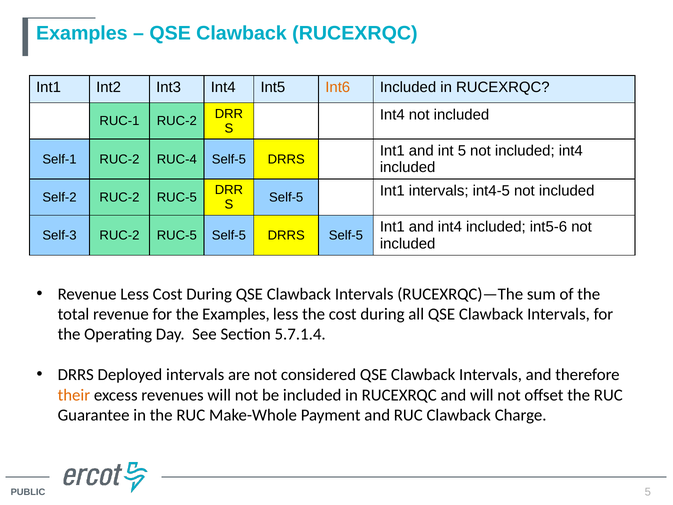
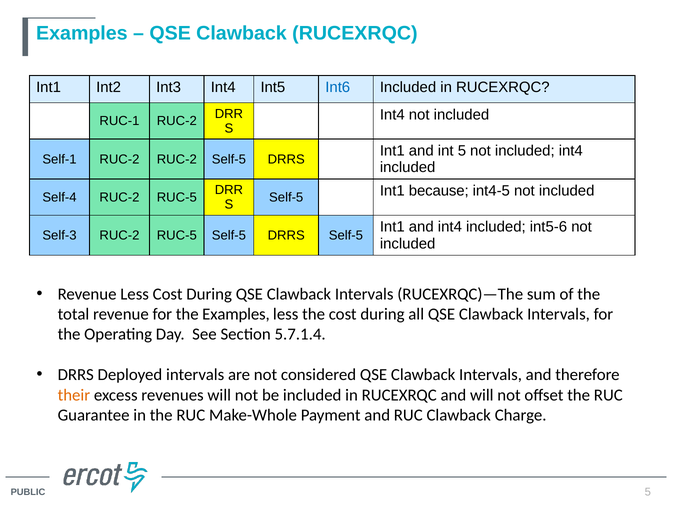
Int6 colour: orange -> blue (338, 87)
RUC-2 RUC-4: RUC-4 -> RUC-2 (177, 159)
Self-2: Self-2 -> Self-4 (59, 197)
Int1 intervals: intervals -> because (439, 191)
